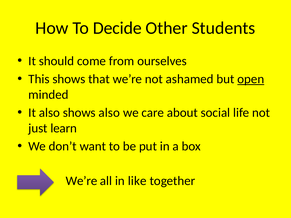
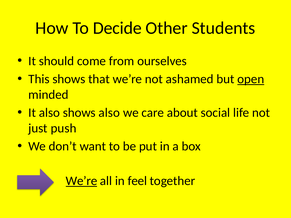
learn: learn -> push (64, 128)
We’re underline: none -> present (81, 181)
like: like -> feel (137, 181)
